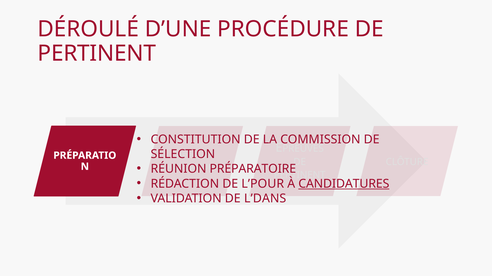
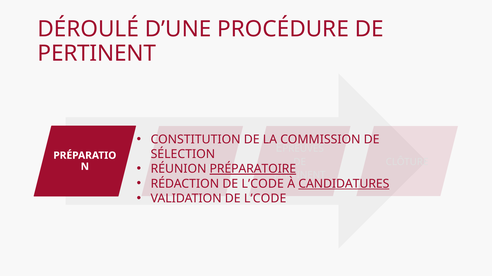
PRÉPARATOIRE underline: none -> present (253, 169)
RÉDACTION DE L’POUR: L’POUR -> L’CODE (263, 184)
VALIDATION DE L’DANS: L’DANS -> L’CODE (265, 199)
